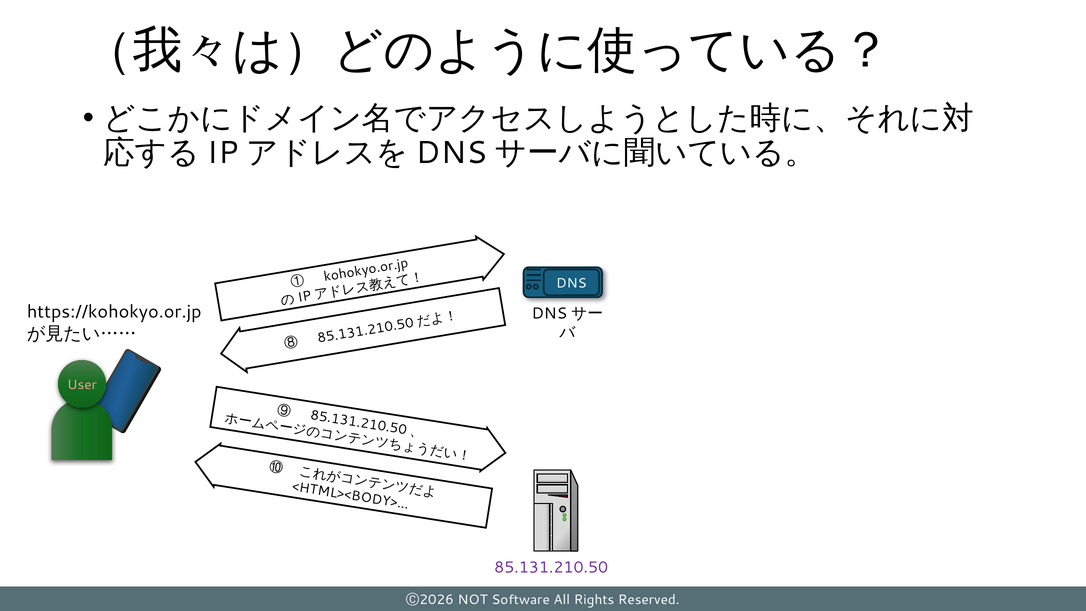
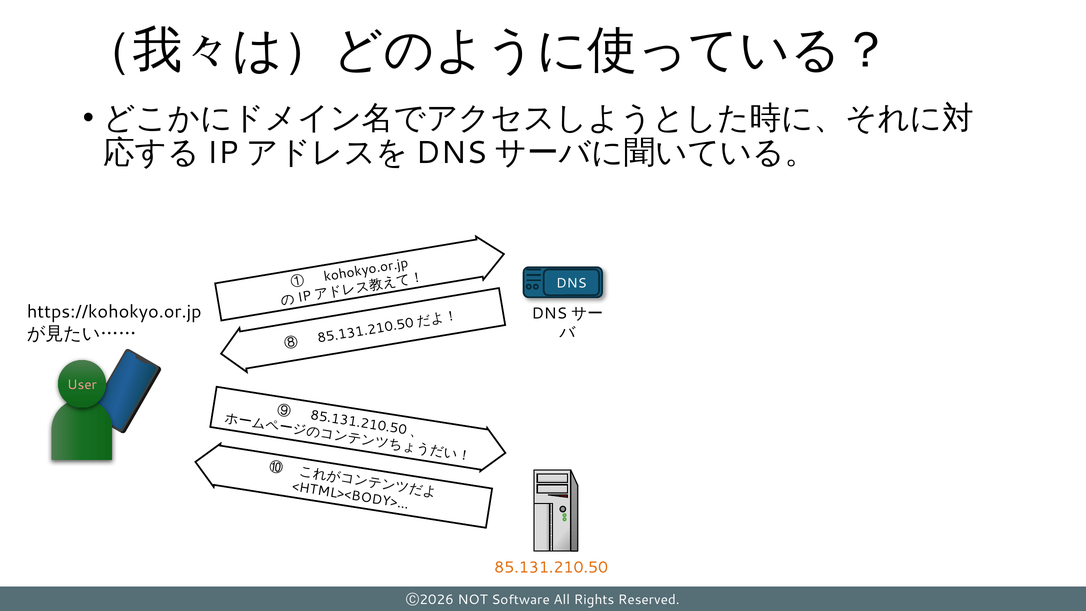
85.131.210.50 colour: purple -> orange (551, 567)
